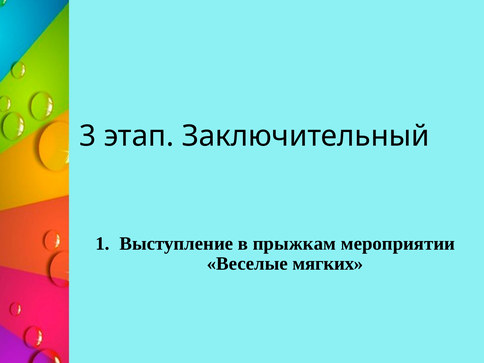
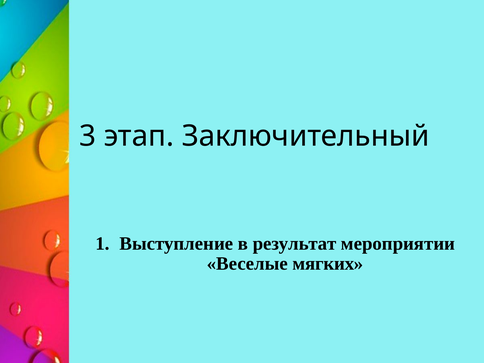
прыжкам: прыжкам -> результат (295, 243)
